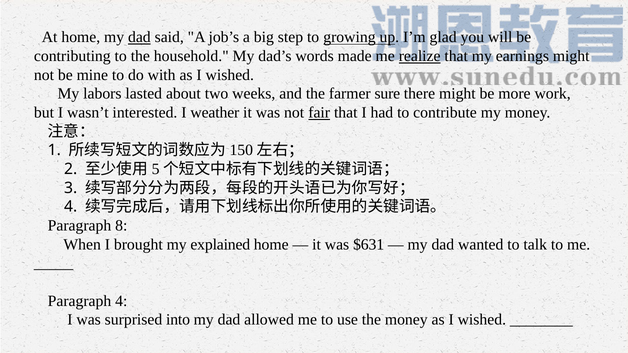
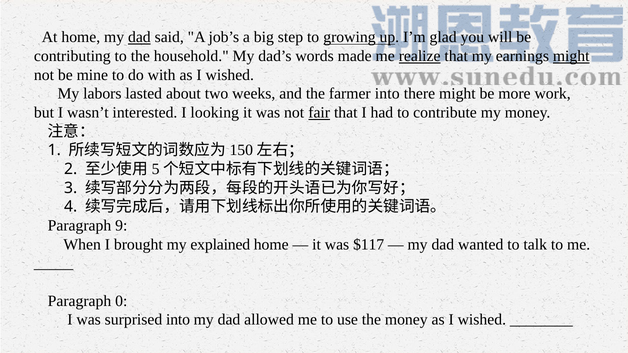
might underline: none -> present (571, 56)
farmer sure: sure -> into (387, 94)
weather: weather -> looking (215, 113)
8: 8 -> 9 (121, 226)
$631: $631 -> $117 (369, 245)
Paragraph 4: 4 -> 0 (121, 301)
